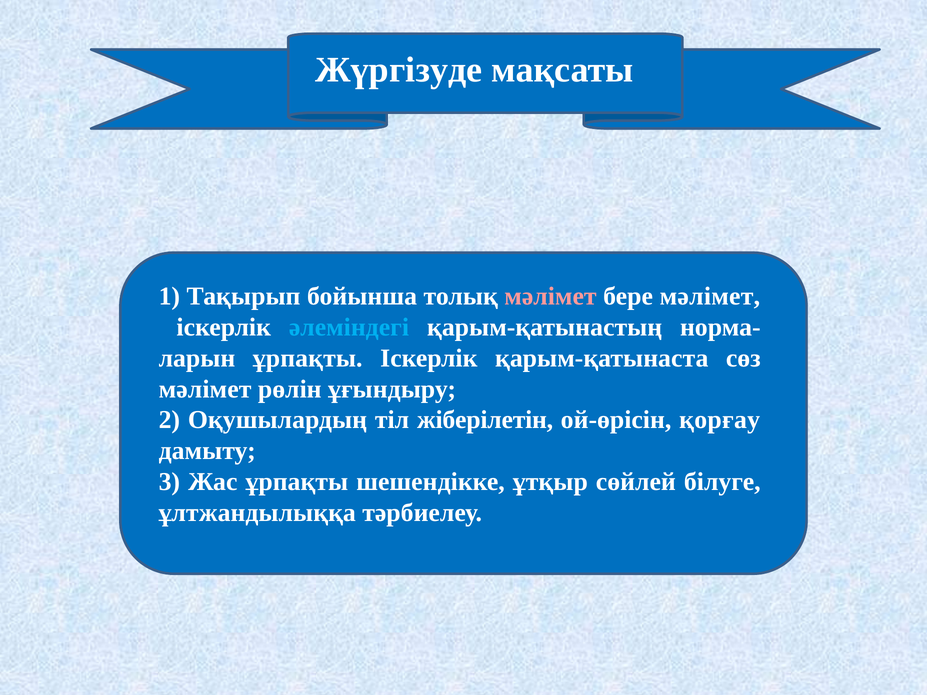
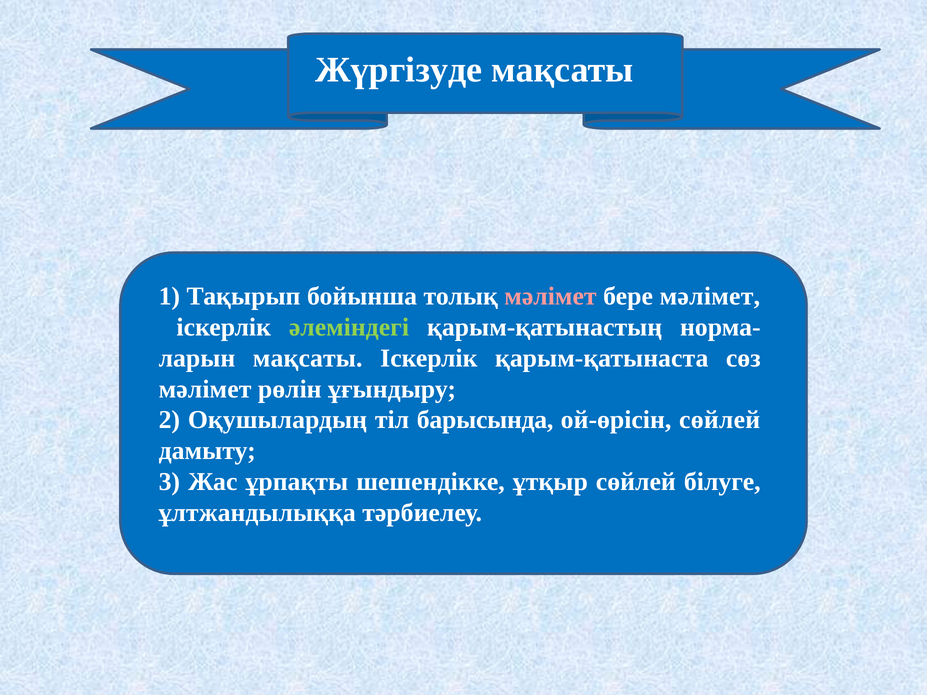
әлеміндегі colour: light blue -> light green (349, 327)
ұрпақты: ұрпақты -> мақсаты (308, 358)
жіберілетін: жіберілетін -> барысында (485, 420)
ой-өрісін қорғау: қорғау -> сөйлей (720, 420)
